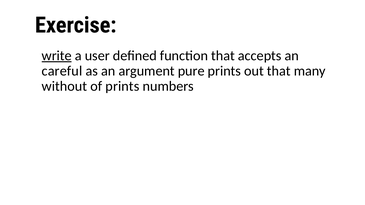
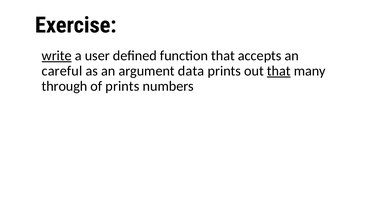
pure: pure -> data (191, 71)
that underline: none -> present (279, 71)
without: without -> through (65, 86)
